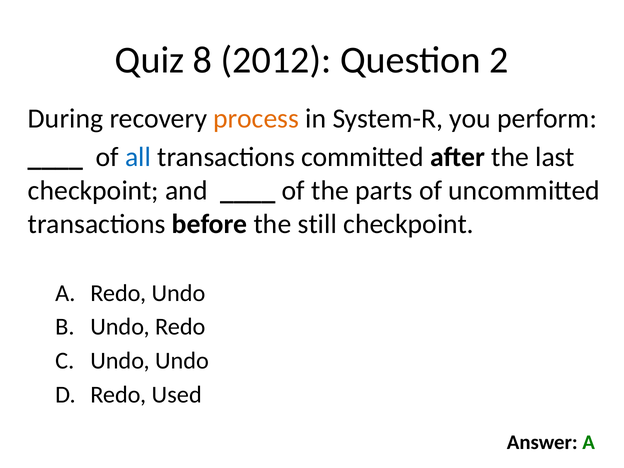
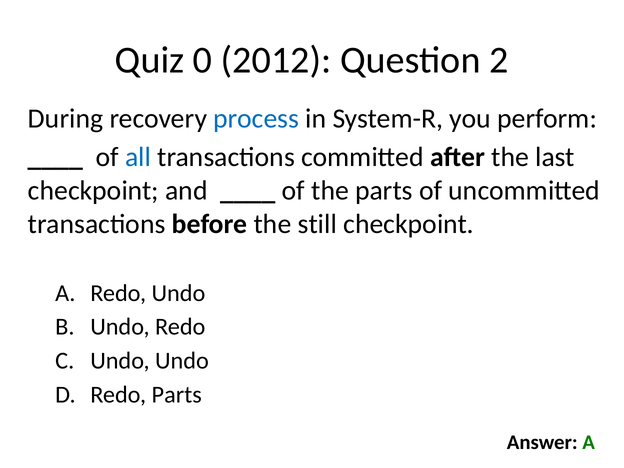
8: 8 -> 0 (203, 60)
process colour: orange -> blue (256, 118)
Redo Used: Used -> Parts (177, 395)
